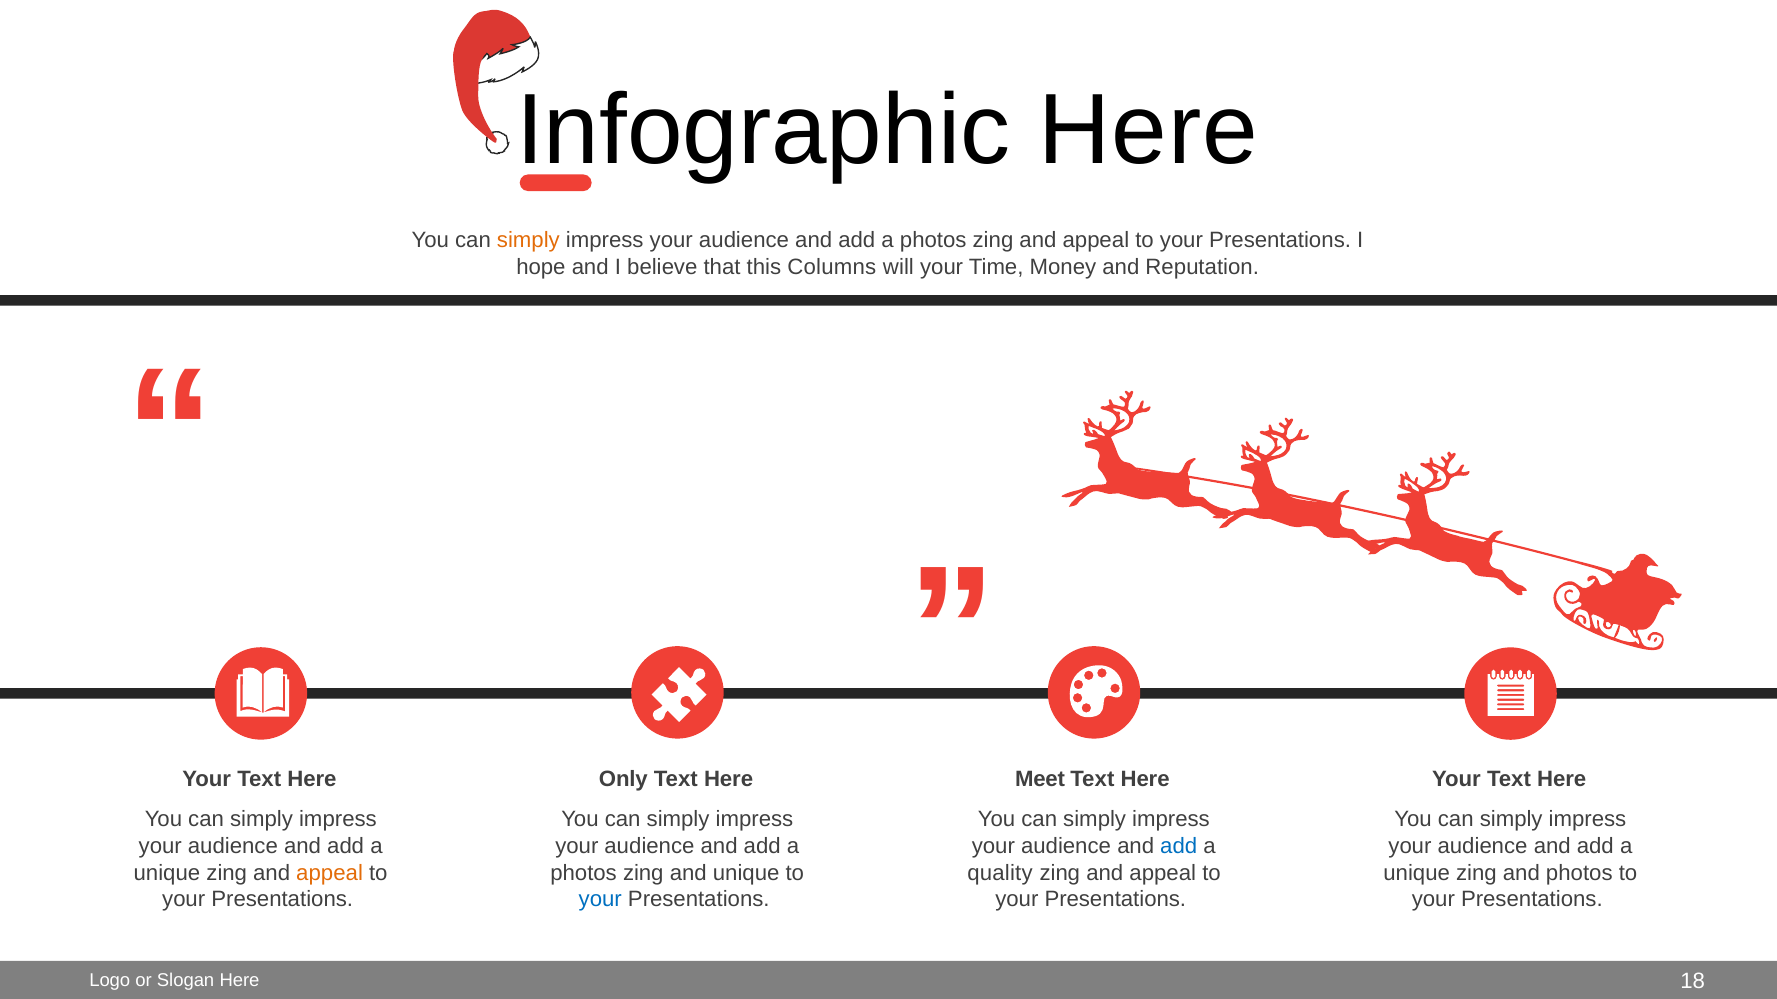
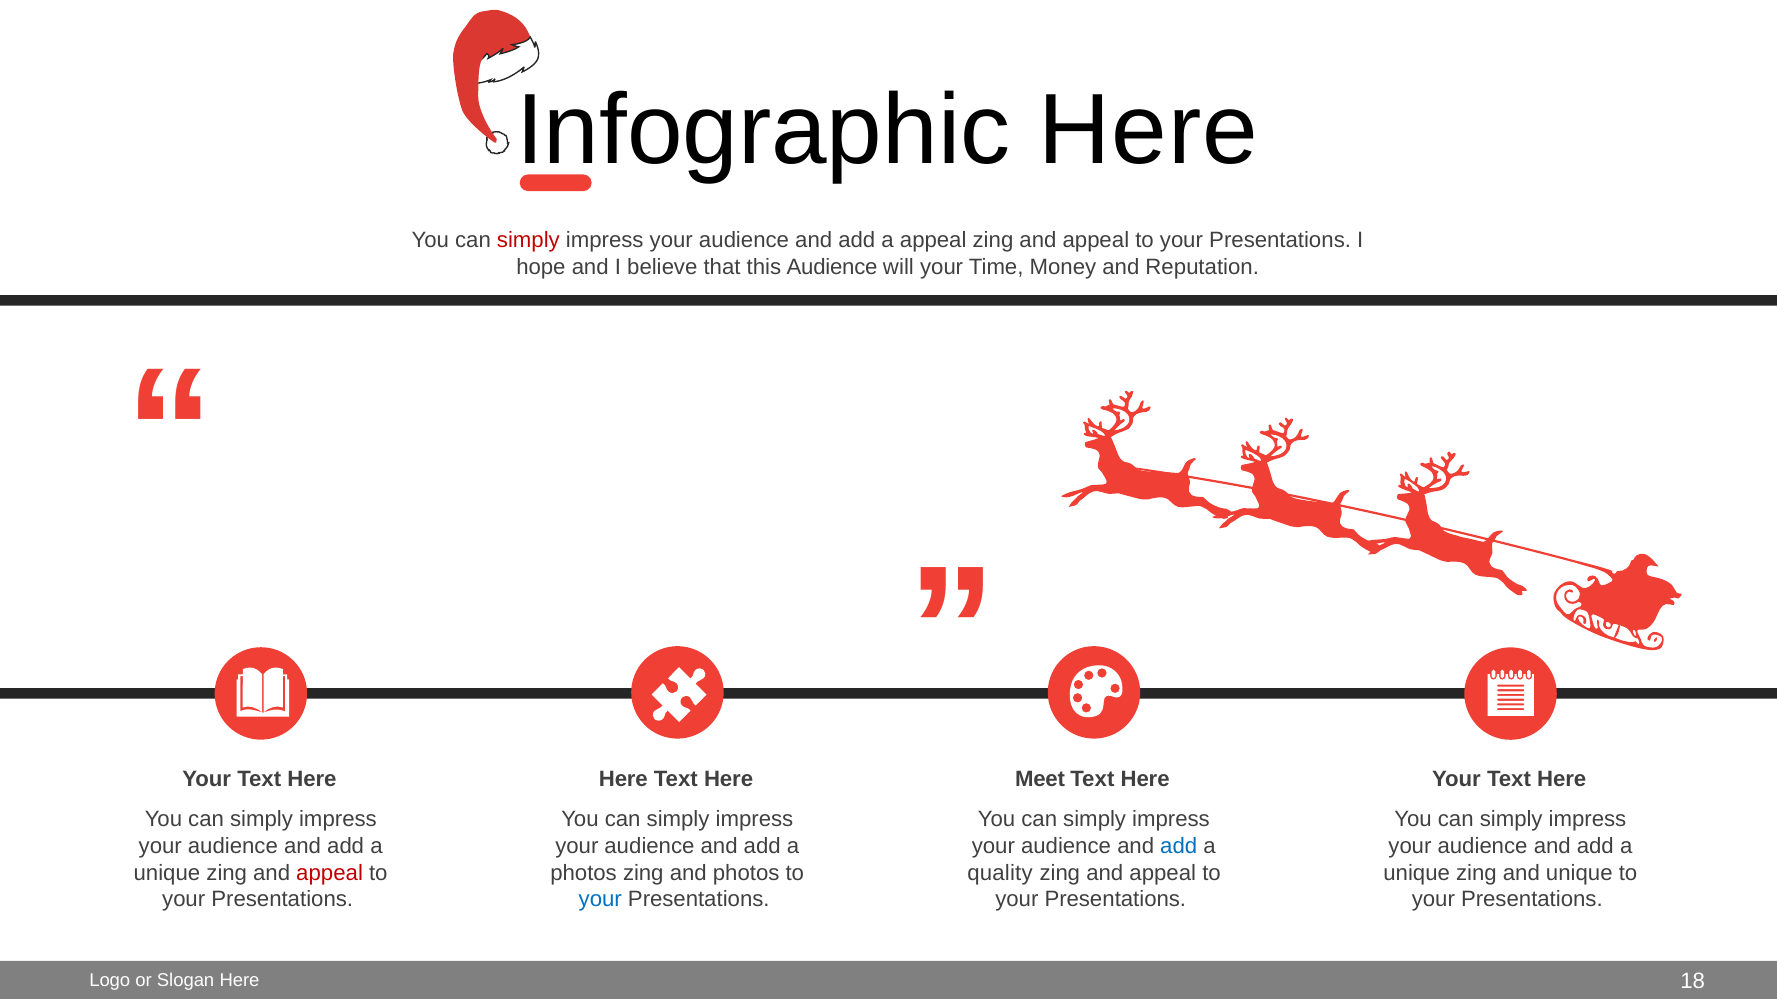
simply colour: orange -> red (528, 240)
photos: photos -> appeal (933, 240)
this Columns: Columns -> Audience (832, 267)
Only: Only -> Here (623, 779)
appeal colour: orange -> red (330, 873)
and unique: unique -> photos (746, 873)
and photos: photos -> unique (1579, 873)
